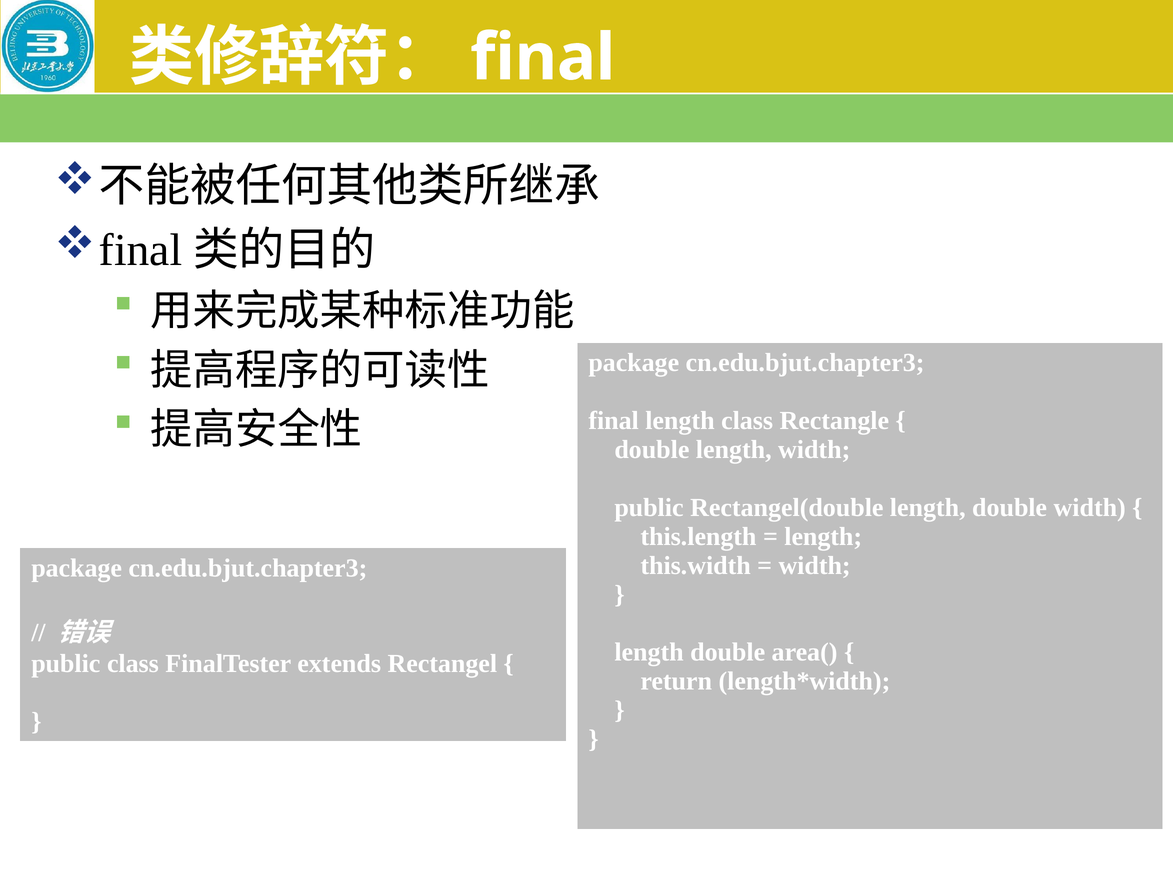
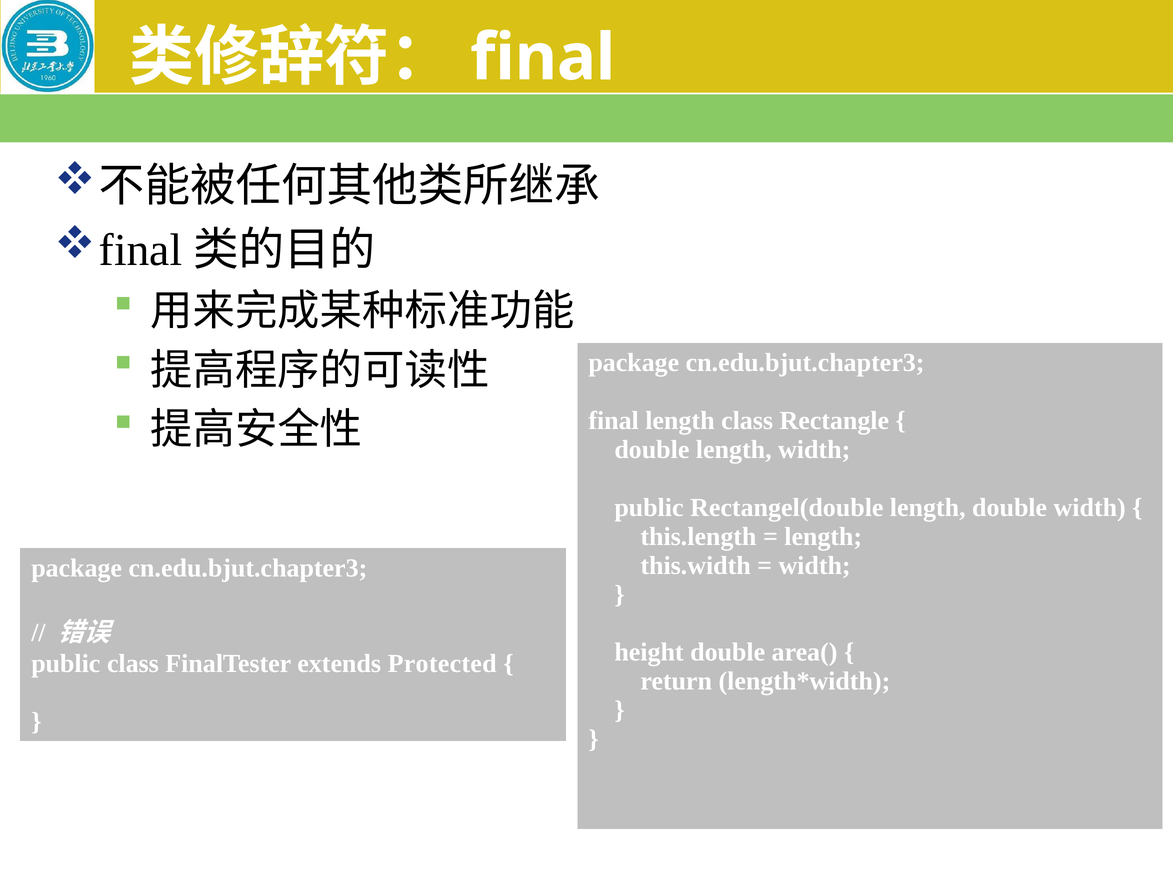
length: length -> height (649, 652)
Rectangel: Rectangel -> Protected (442, 663)
